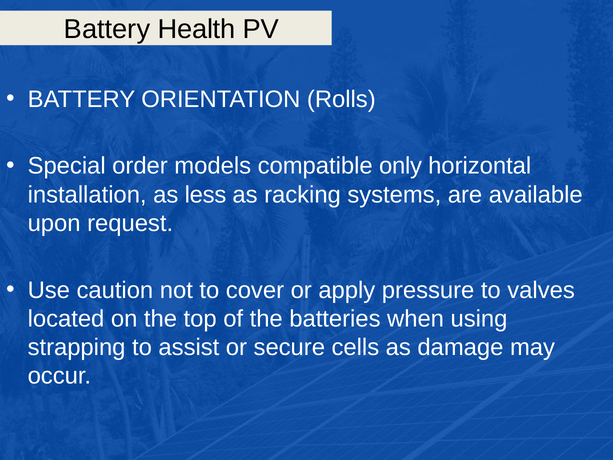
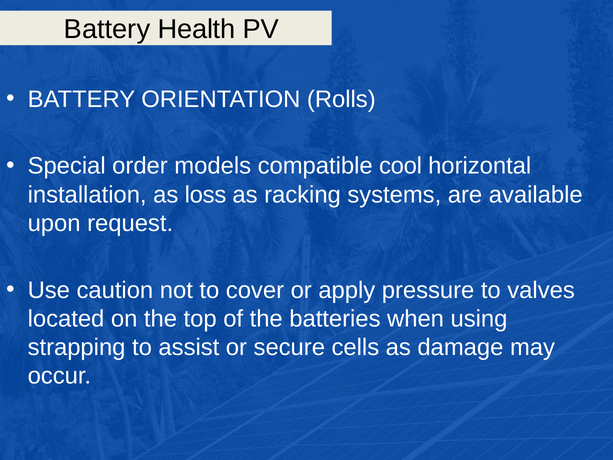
only: only -> cool (401, 166)
less: less -> loss (205, 195)
